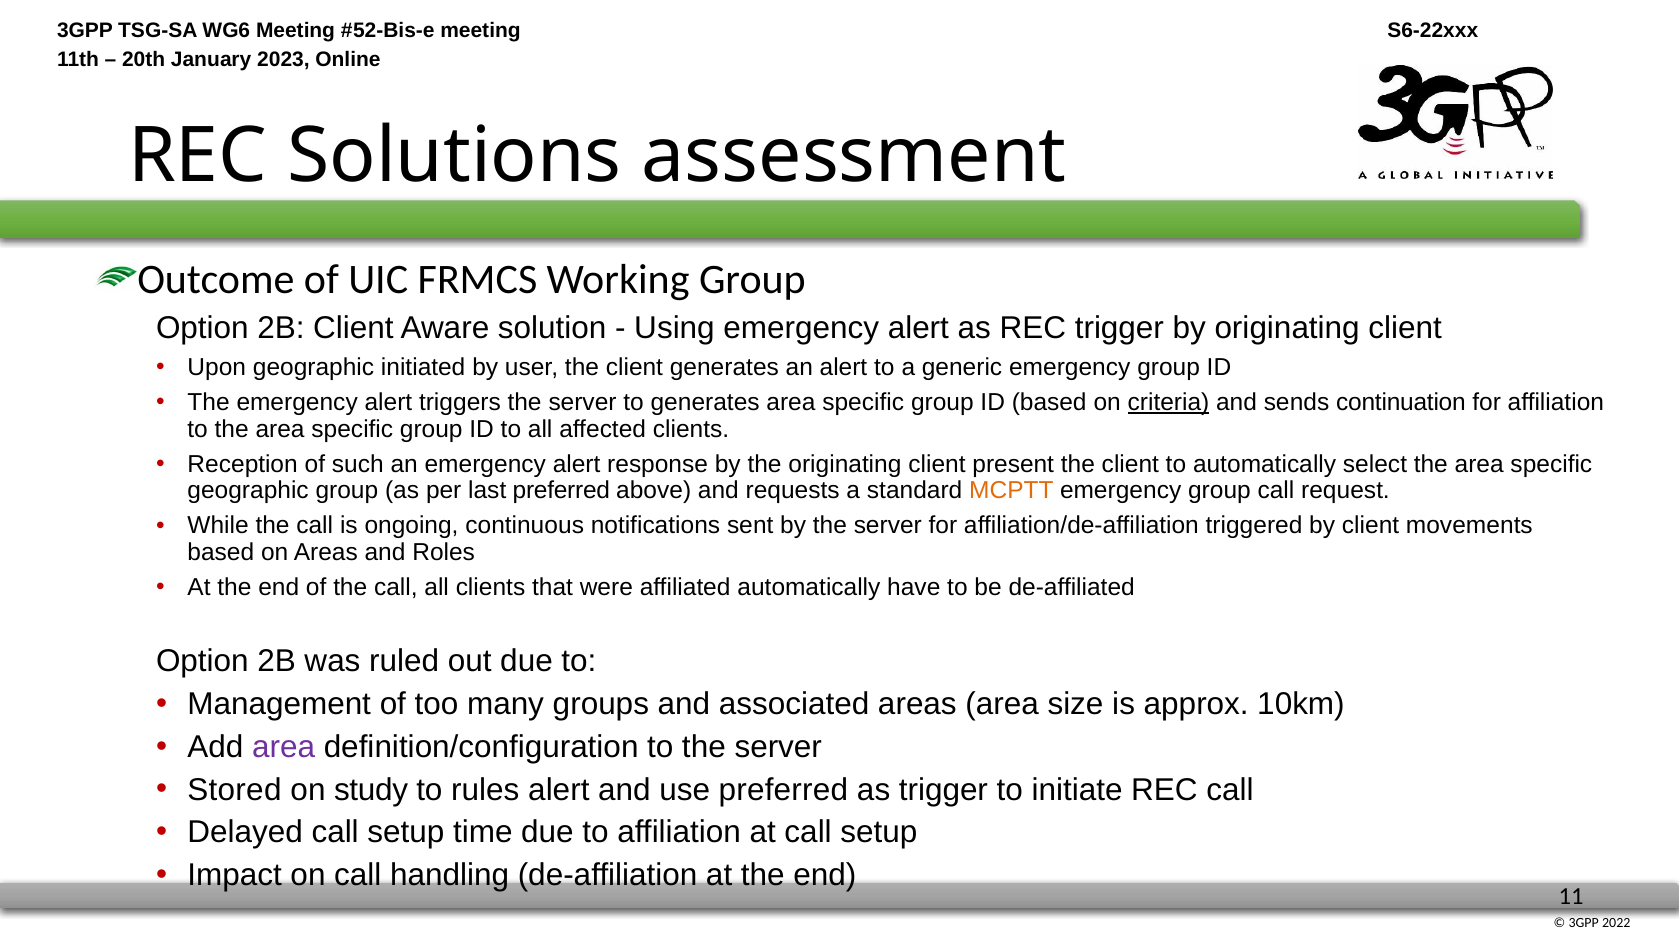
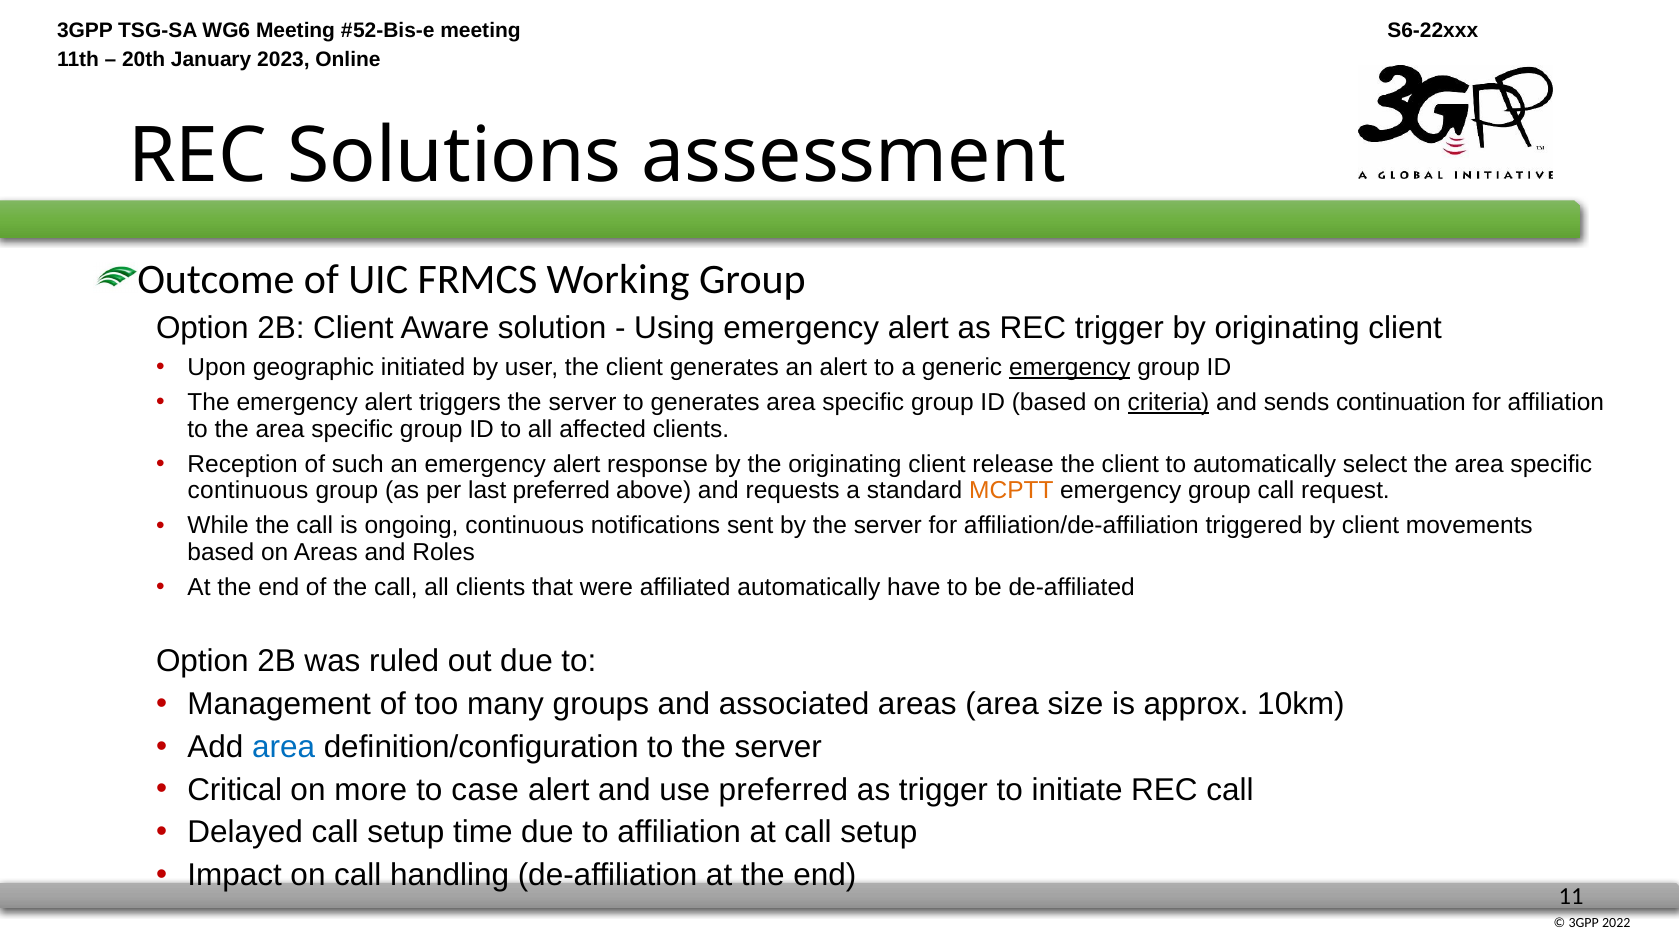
emergency underline: none -> present (1070, 368)
present: present -> release (1013, 464)
geographic: geographic -> continuous (248, 491)
area colour: purple -> blue (284, 747)
Stored: Stored -> Critical (235, 790)
study: study -> more (371, 790)
rules: rules -> case (485, 790)
